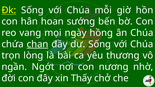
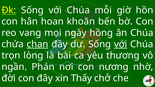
sướng: sướng -> khoăn (81, 22)
với underline: none -> present (121, 44)
Ngớt: Ngớt -> Phán (43, 67)
